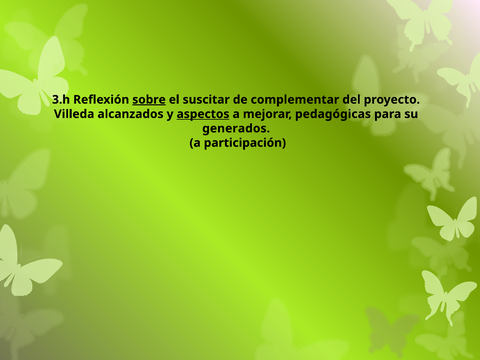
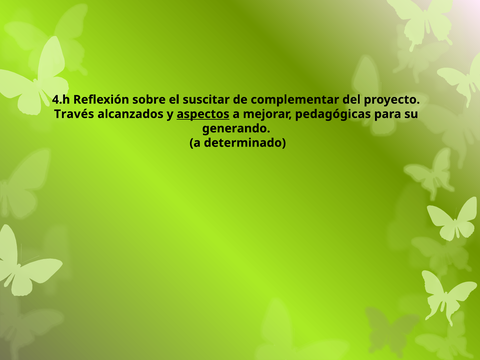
3.h: 3.h -> 4.h (61, 100)
sobre underline: present -> none (149, 100)
Villeda: Villeda -> Través (74, 114)
generados: generados -> generando (236, 128)
participación: participación -> determinado (245, 143)
